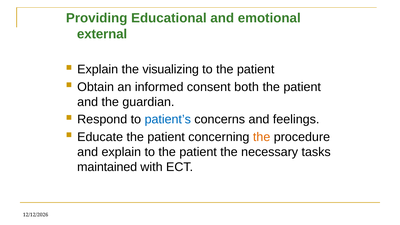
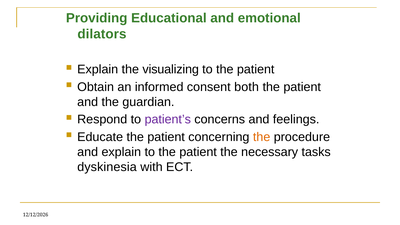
external: external -> dilators (102, 34)
patient’s colour: blue -> purple (168, 119)
maintained: maintained -> dyskinesia (107, 167)
